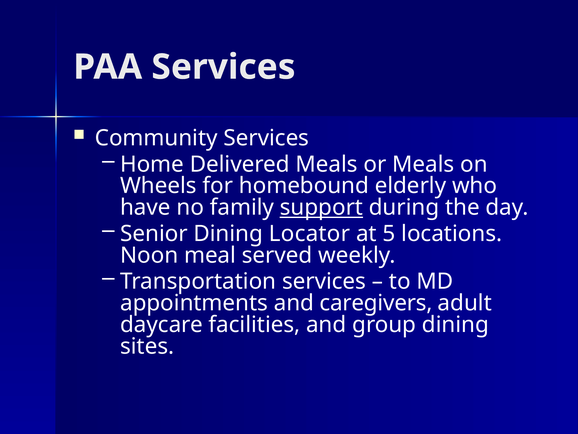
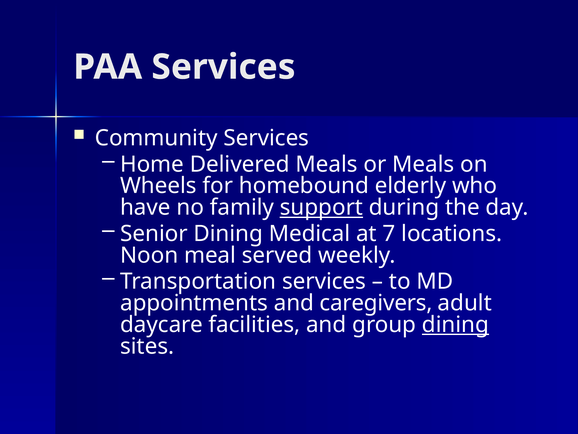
Locator: Locator -> Medical (310, 233)
5: 5 -> 7 (389, 233)
dining underline: none -> present (455, 324)
